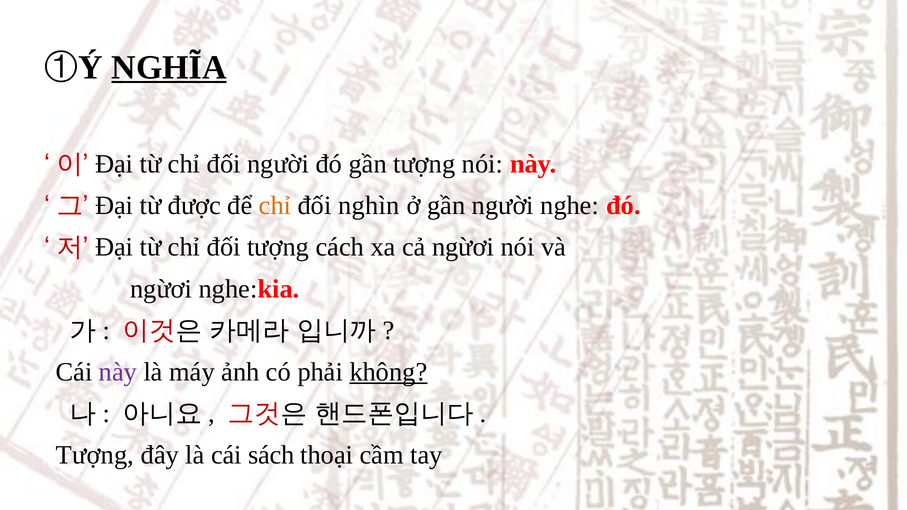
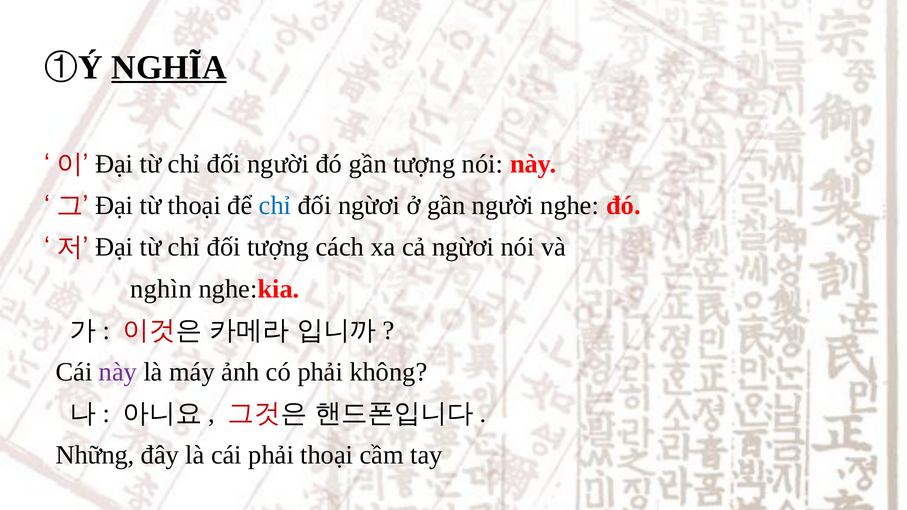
từ được: được -> thoại (194, 206)
chỉ colour: orange -> blue (275, 206)
đối nghìn: nghìn -> ngừơi (369, 206)
ngừơi: ngừơi -> nghìn (161, 289)
không underline: present -> none (388, 372)
Tượng: Tượng -> Những (95, 455)
cái sách: sách -> phải (271, 455)
